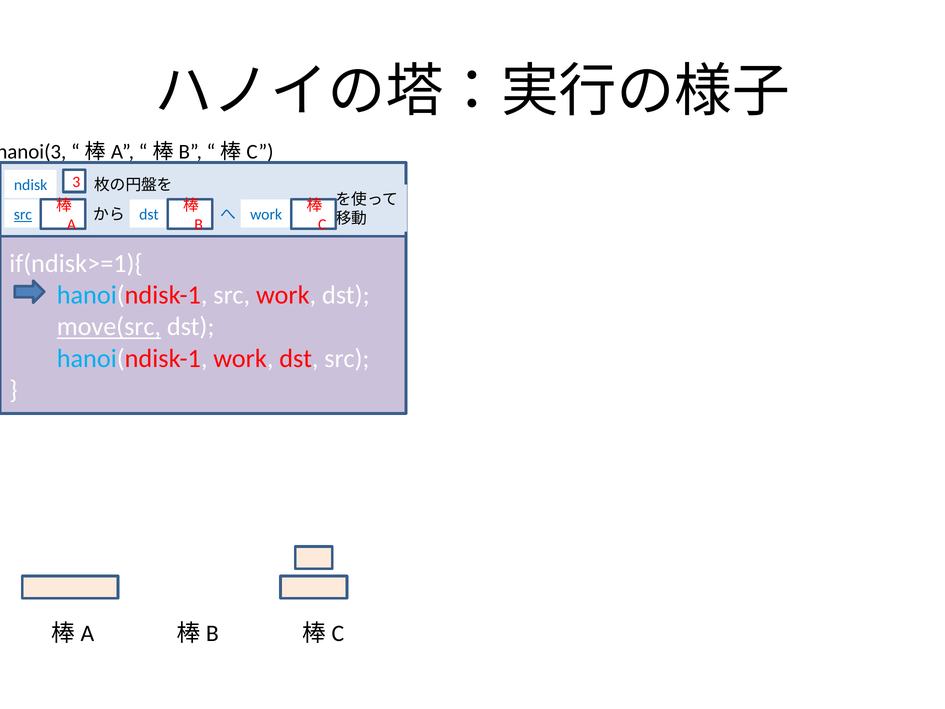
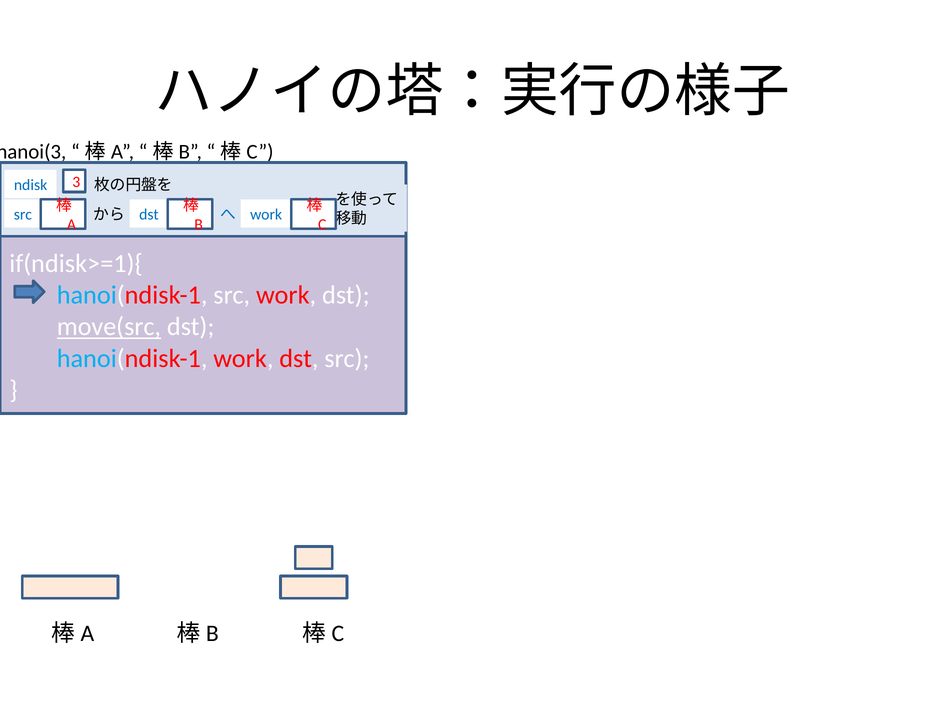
src underline: present -> none (23, 215)
